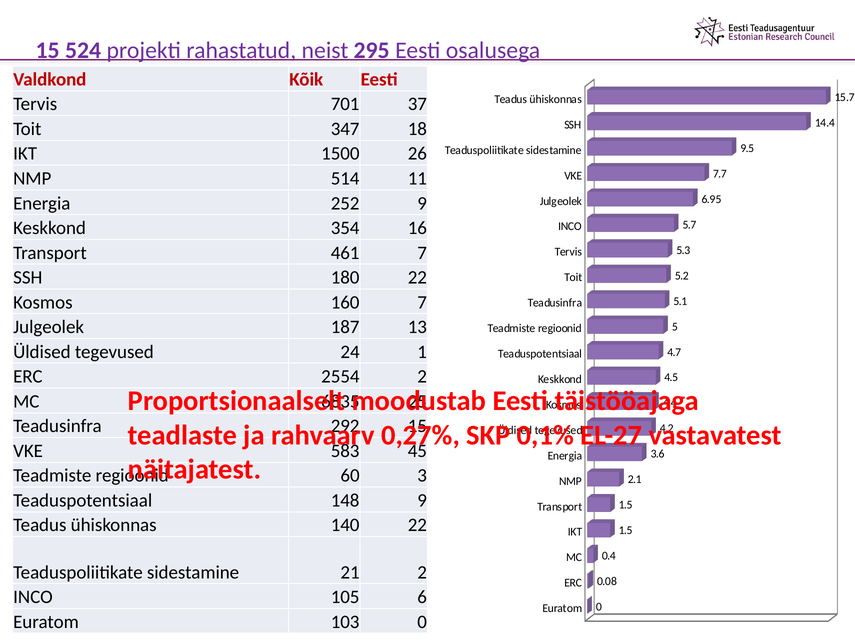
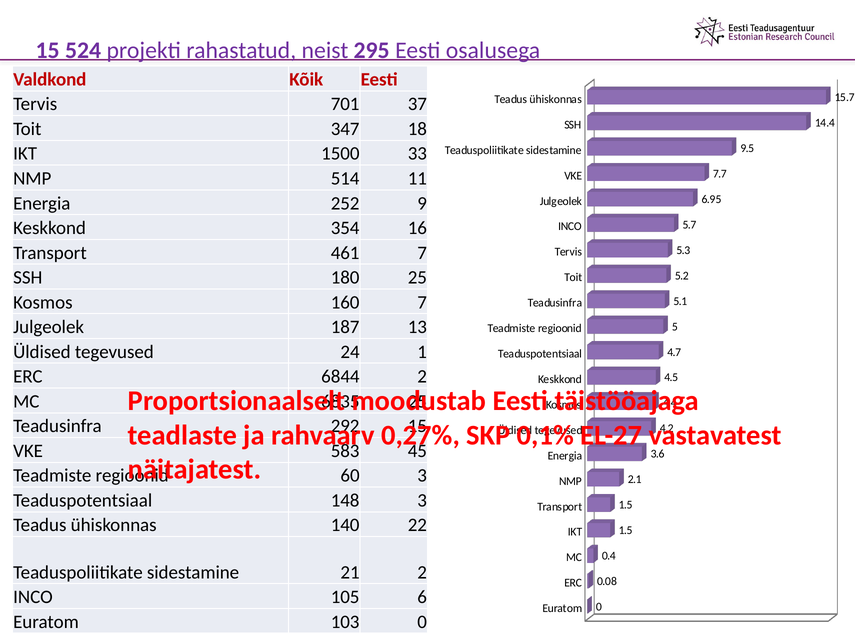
26: 26 -> 33 (417, 154)
180 22: 22 -> 25 (417, 278)
2554: 2554 -> 6844 (340, 377)
148 9: 9 -> 3 (422, 501)
